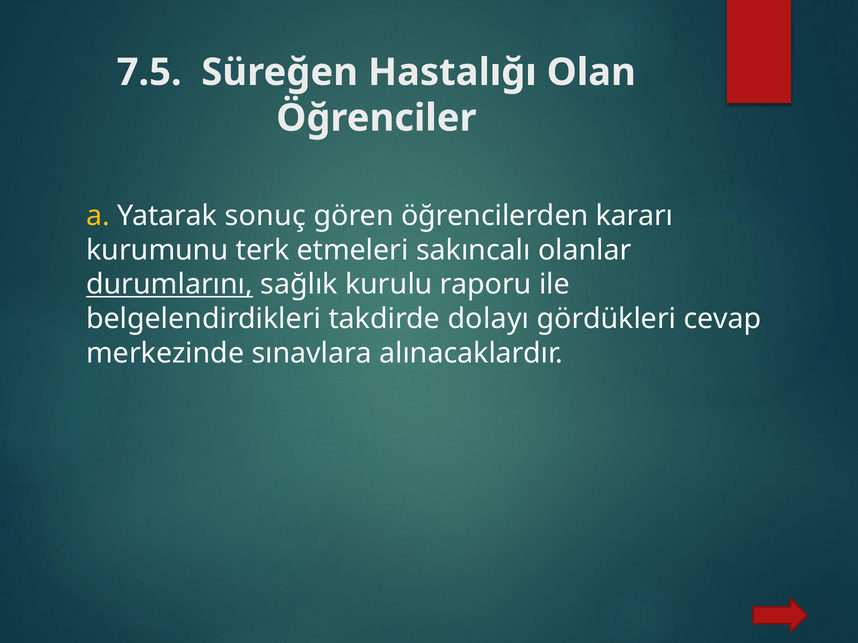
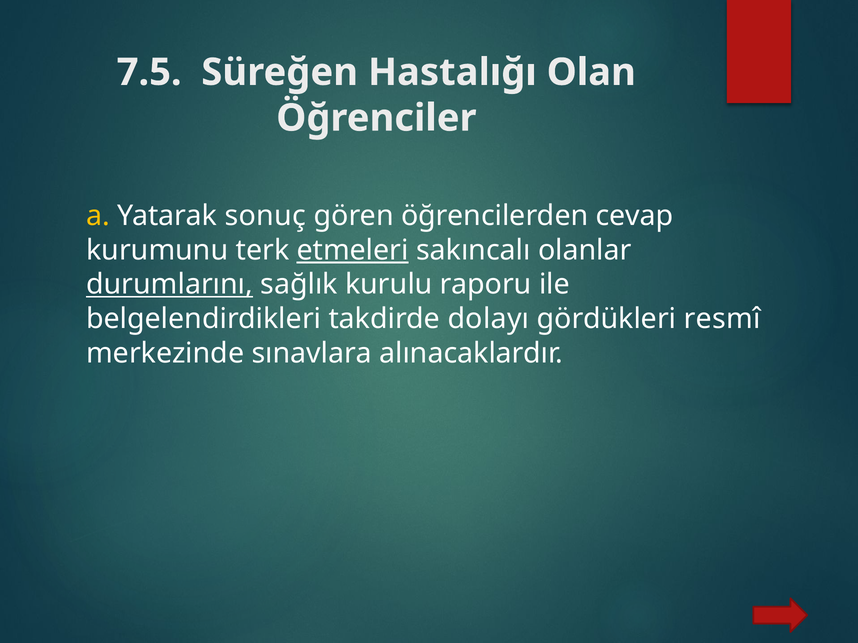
kararı: kararı -> cevap (634, 216)
etmeleri underline: none -> present (353, 250)
cevap: cevap -> resmî (722, 319)
